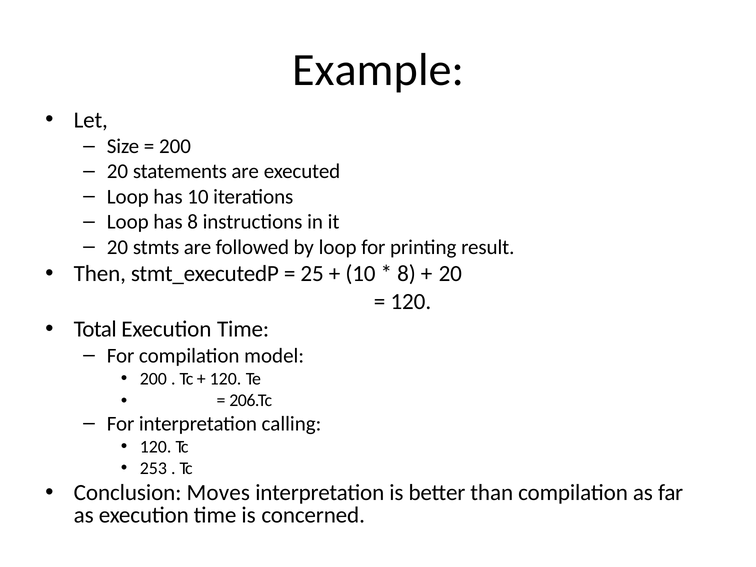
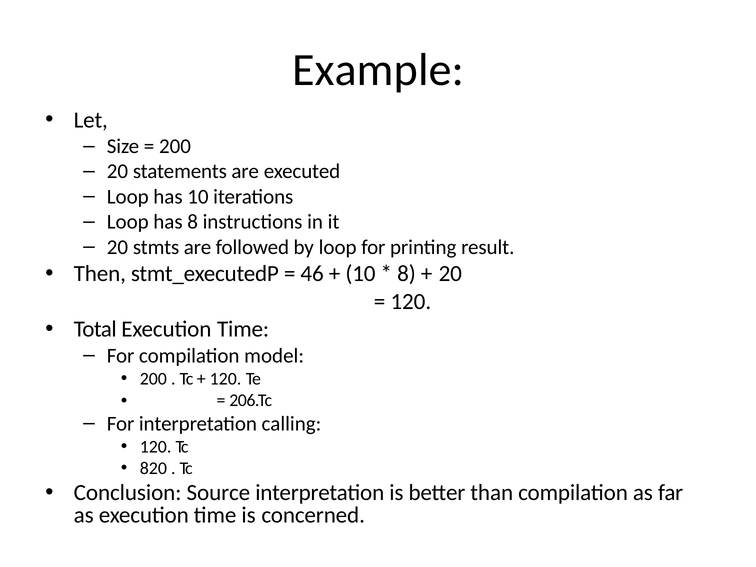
25: 25 -> 46 (312, 274)
253: 253 -> 820 (153, 468)
Moves: Moves -> Source (218, 493)
